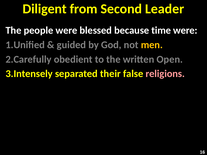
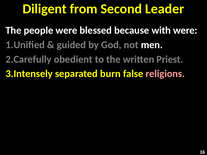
time: time -> with (161, 30)
men colour: yellow -> white (152, 45)
Open: Open -> Priest (170, 59)
their: their -> burn (110, 74)
